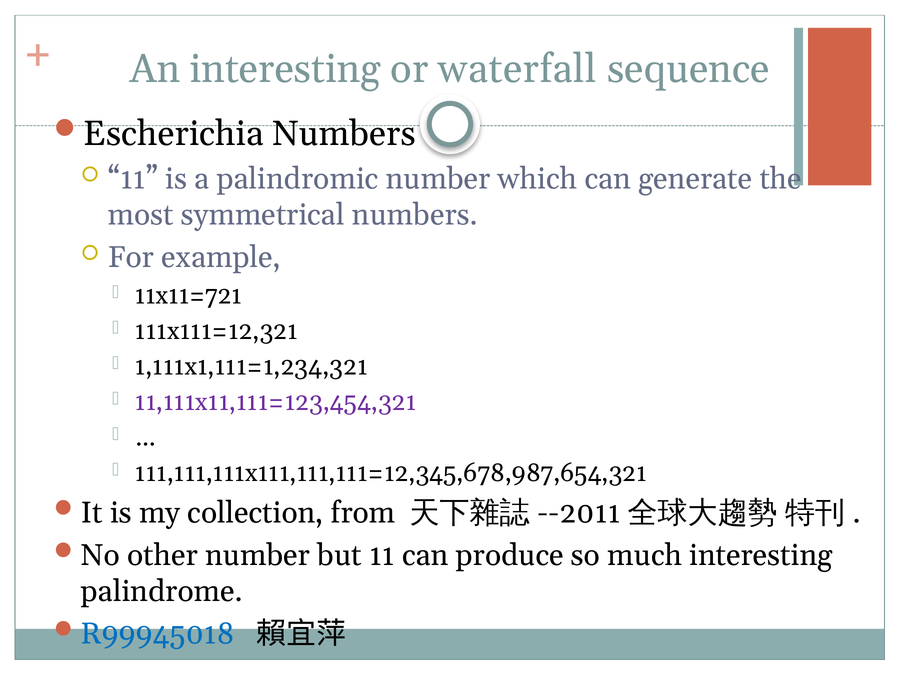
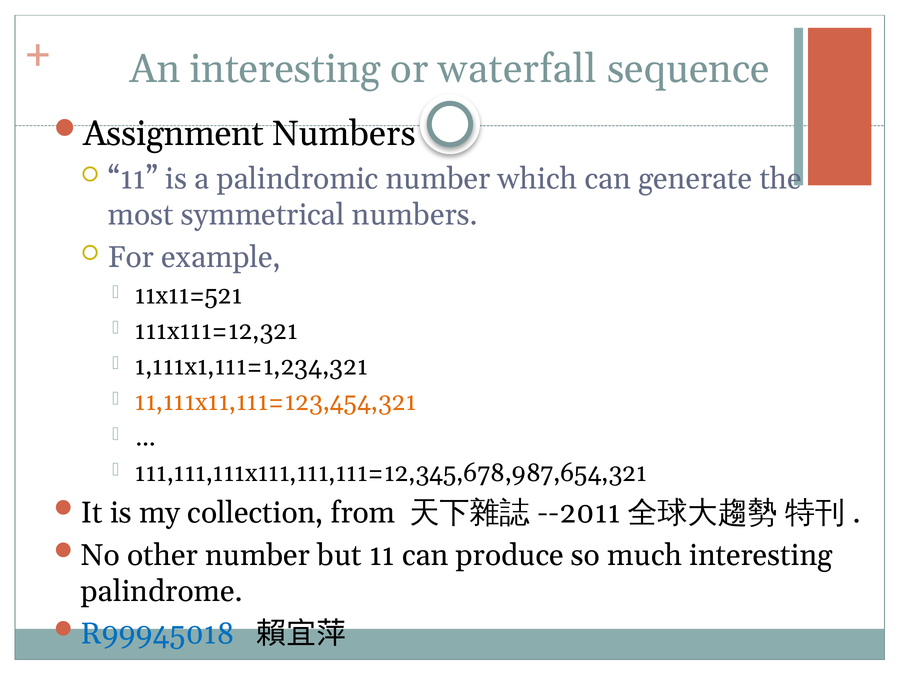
Escherichia: Escherichia -> Assignment (174, 134)
11x11=721: 11x11=721 -> 11x11=521 (189, 296)
11,111x11,111=123,454,321 colour: purple -> orange (276, 402)
